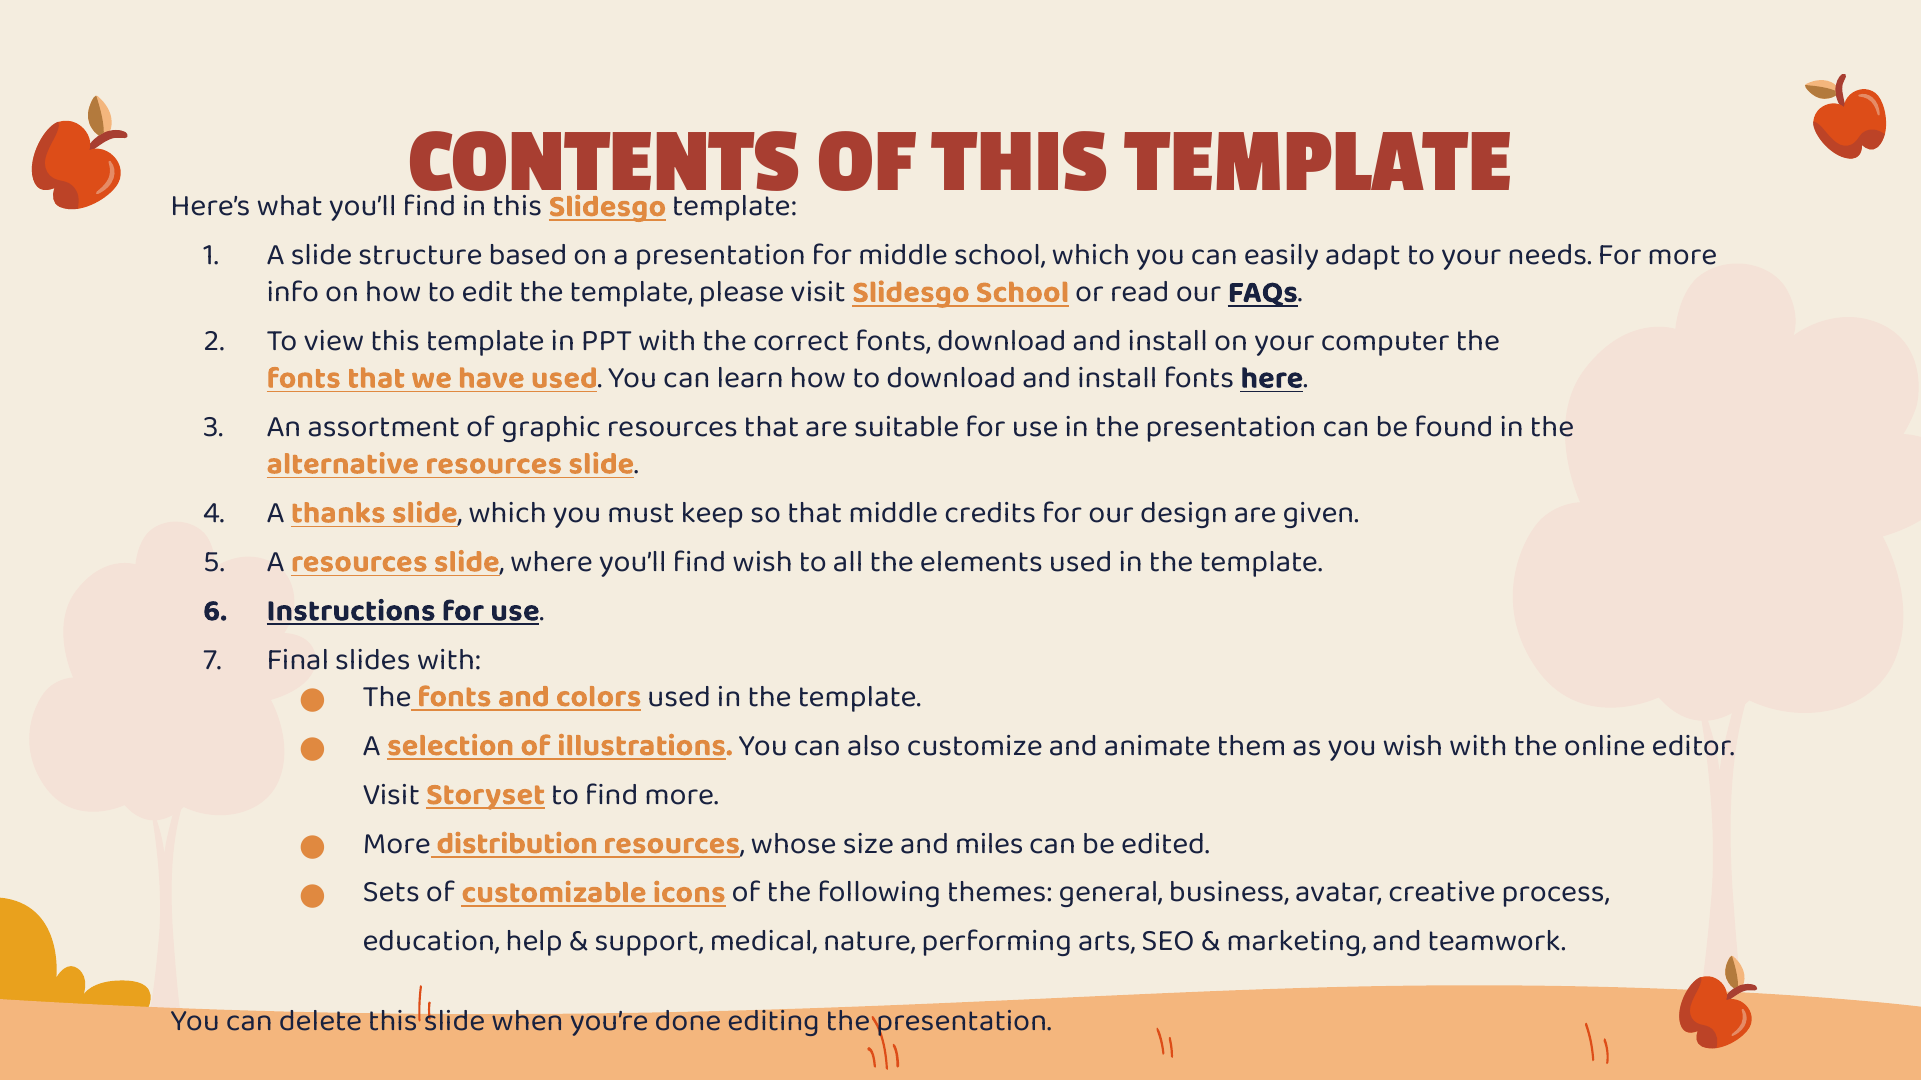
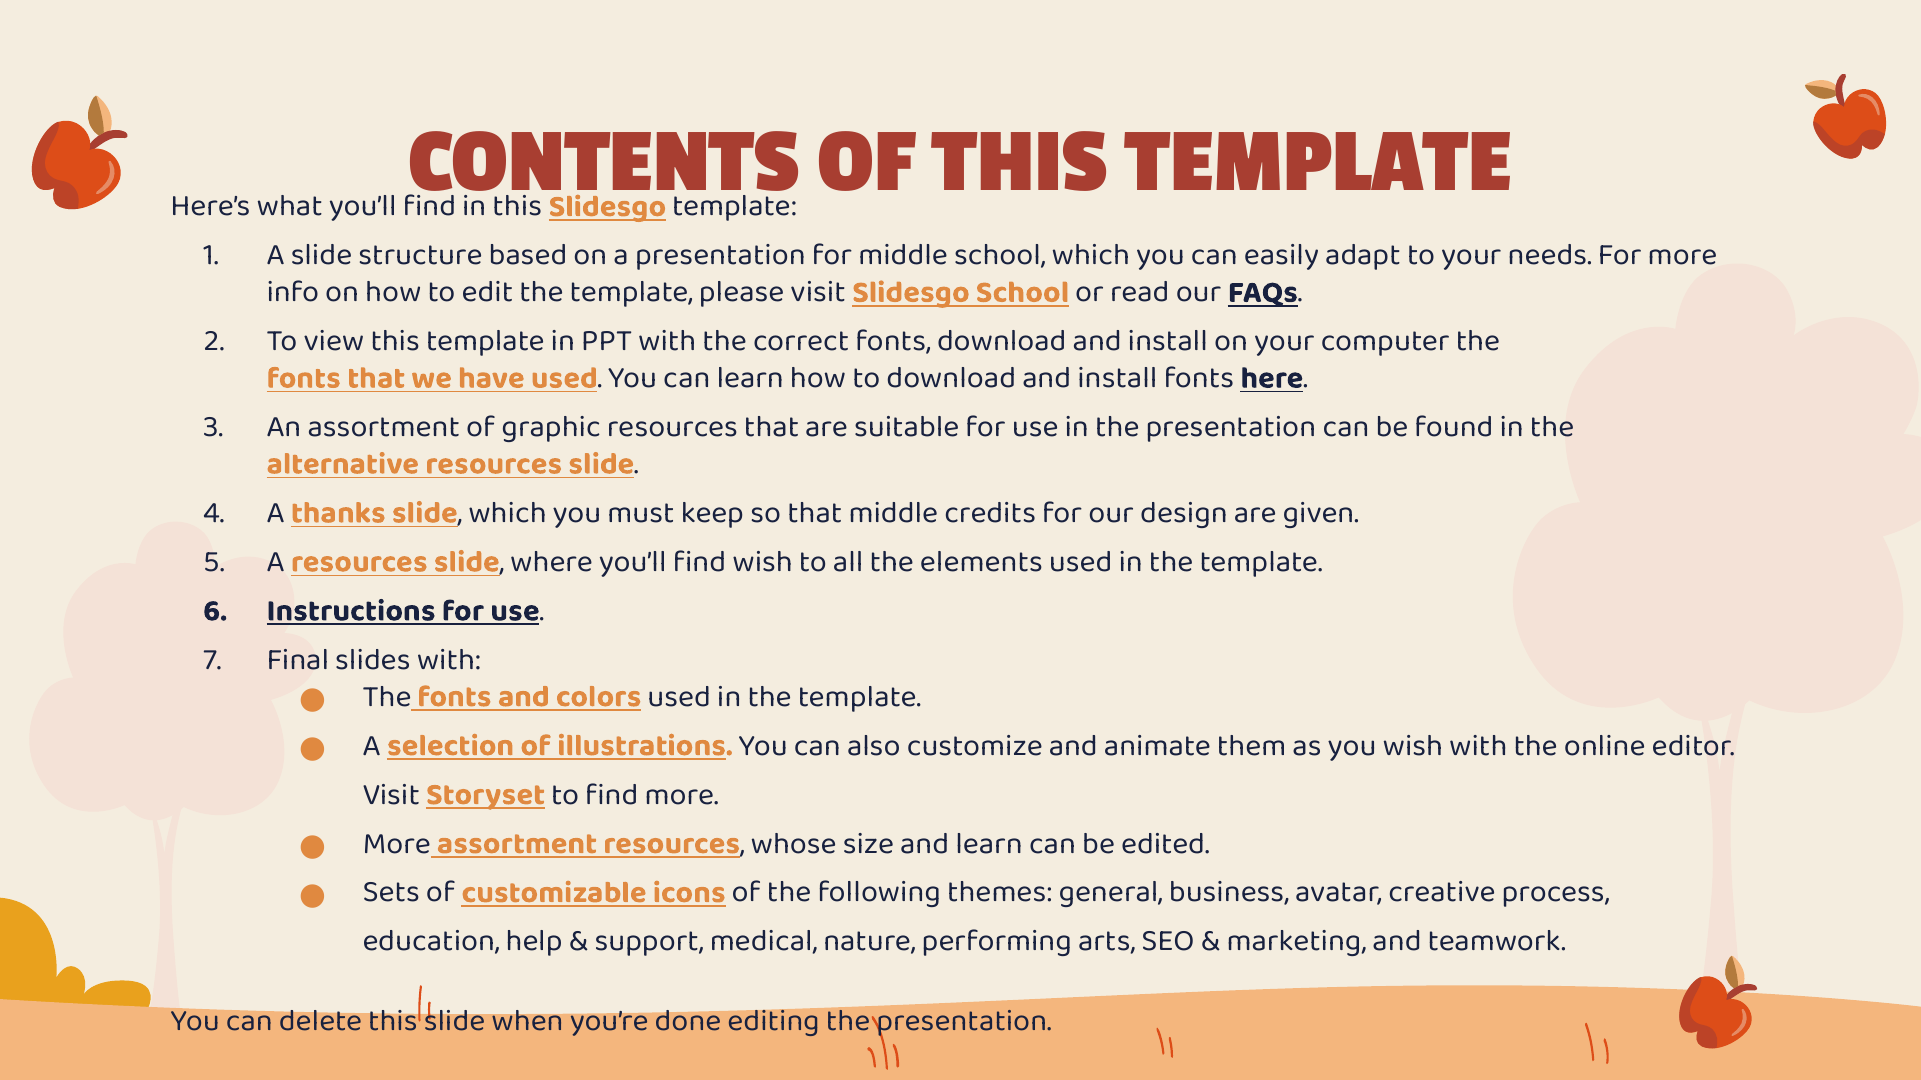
More distribution: distribution -> assortment (517, 843)
and miles: miles -> learn (989, 843)
